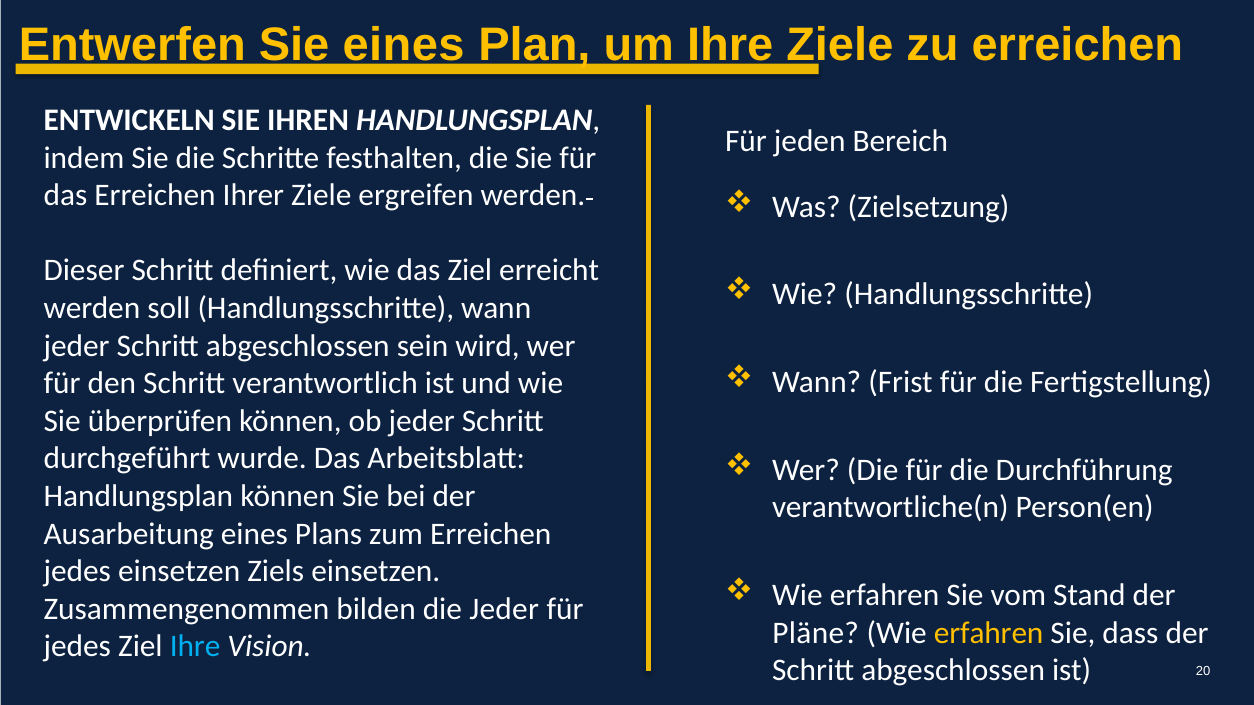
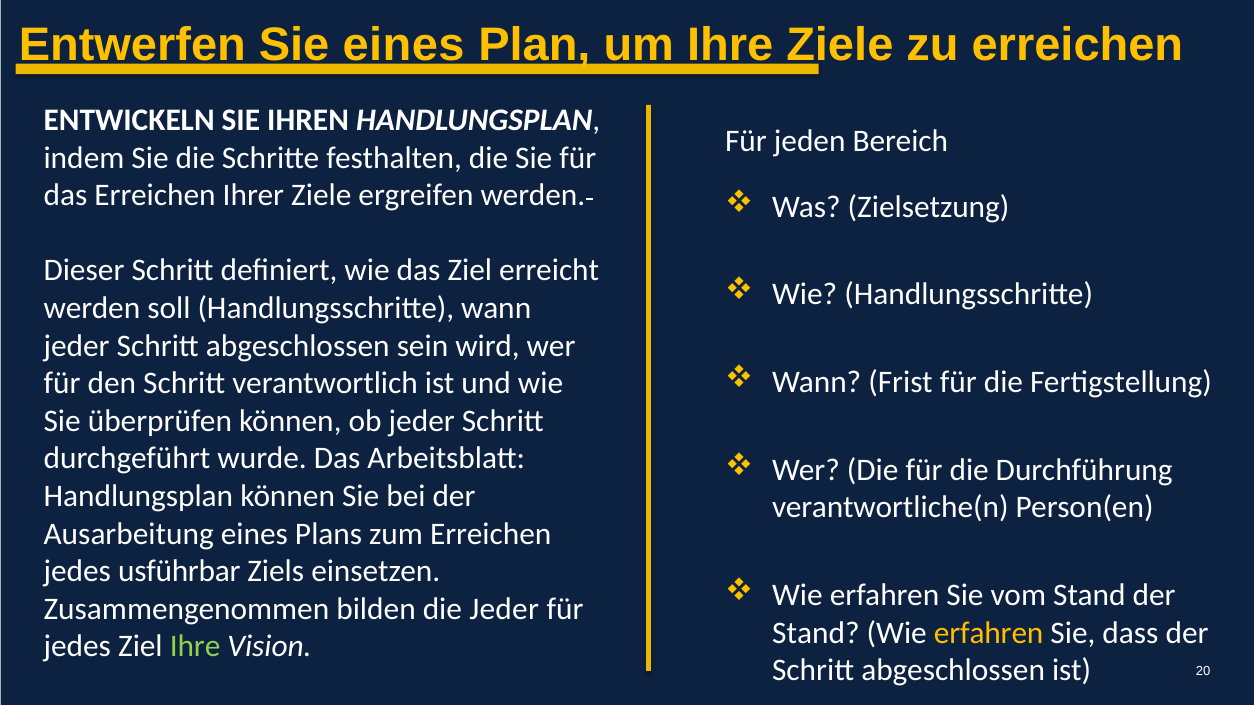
jedes einsetzen: einsetzen -> usführbar (179, 572)
Pläne: Pläne -> Stand (816, 633)
Ihre colour: light blue -> light green (195, 647)
